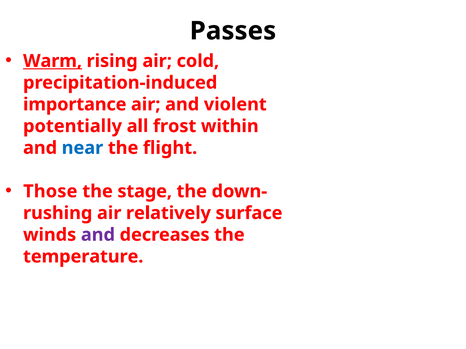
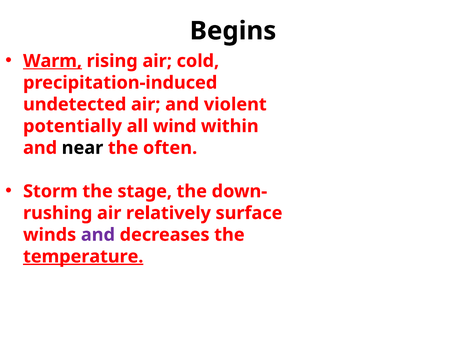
Passes: Passes -> Begins (233, 31)
importance: importance -> undetected (75, 105)
frost: frost -> wind (175, 126)
near colour: blue -> black (82, 148)
flight: flight -> often (170, 148)
Those: Those -> Storm (50, 192)
temperature underline: none -> present (83, 257)
